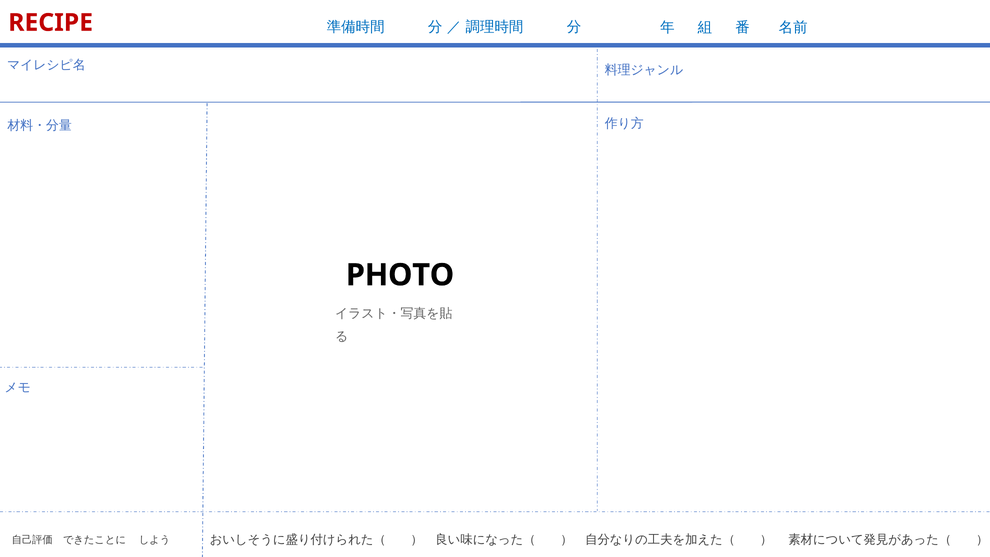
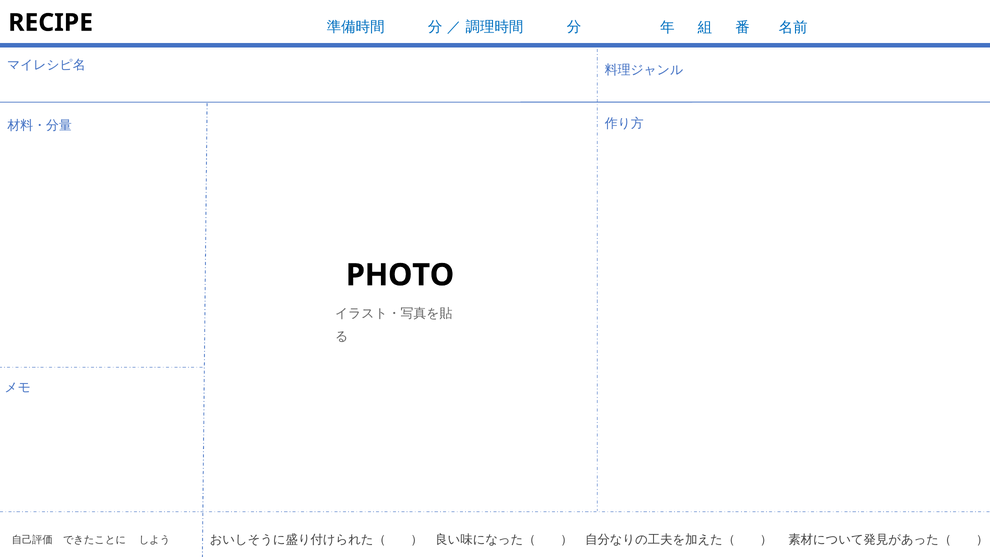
RECIPE colour: red -> black (51, 23)
